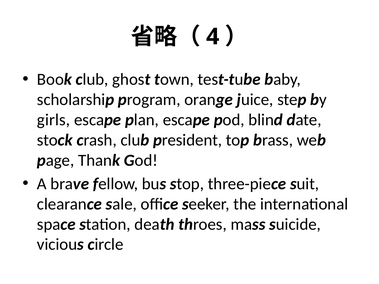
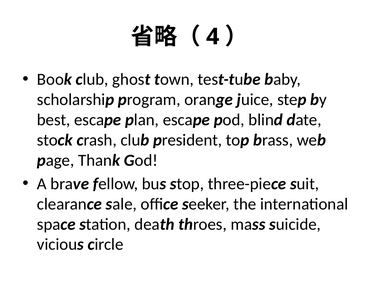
girls: girls -> best (54, 120)
